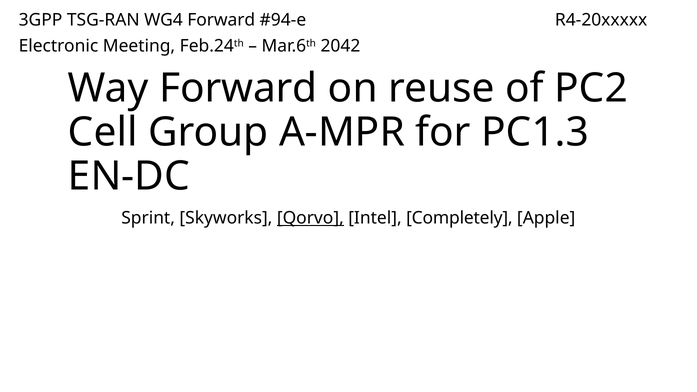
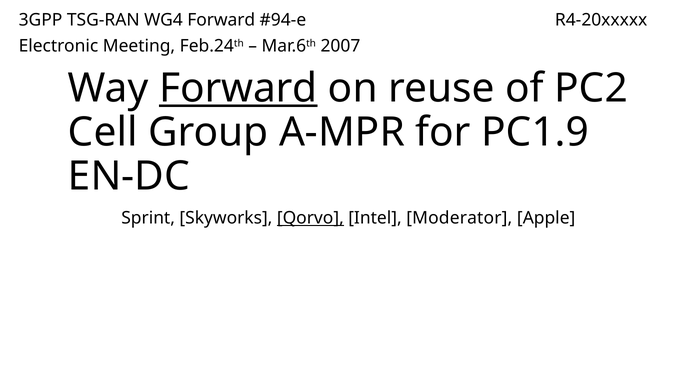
2042: 2042 -> 2007 (340, 46)
Forward underline: none -> present (238, 88)
PC1.3: PC1.3 -> PC1.9 (535, 132)
Completely: Completely -> Moderator (459, 218)
